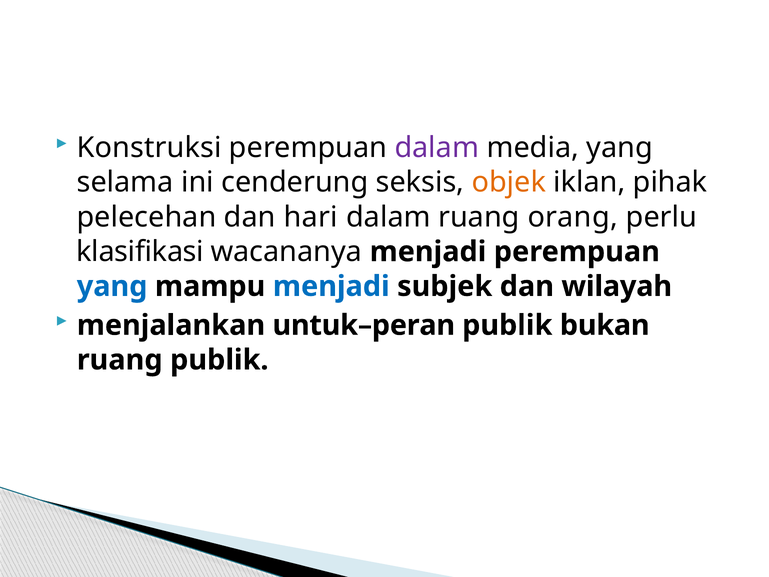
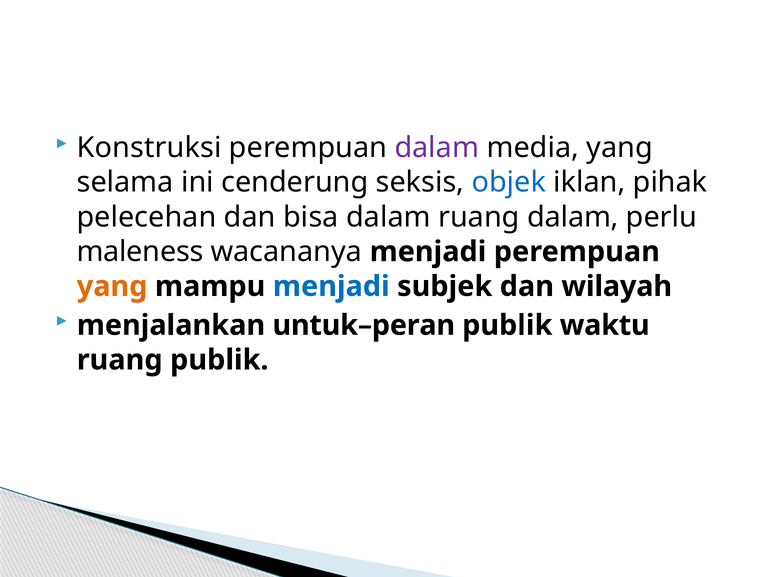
objek colour: orange -> blue (509, 182)
hari: hari -> bisa (311, 217)
ruang orang: orang -> dalam (573, 217)
klasifikasi: klasifikasi -> maleness (140, 252)
yang colour: blue -> orange (112, 286)
bukan: bukan -> waktu (605, 325)
